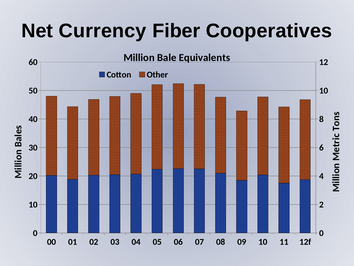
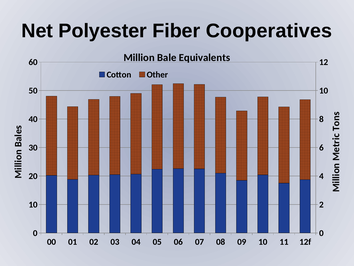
Currency: Currency -> Polyester (103, 31)
